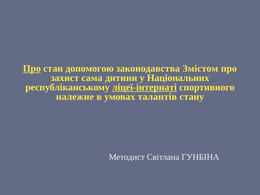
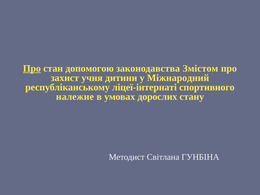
сама: сама -> учня (92, 78)
Національних: Національних -> Міжнародний (178, 78)
ліцеї-інтернаті underline: present -> none (144, 87)
талантів: талантів -> дорослих (157, 97)
